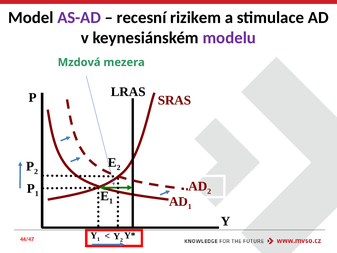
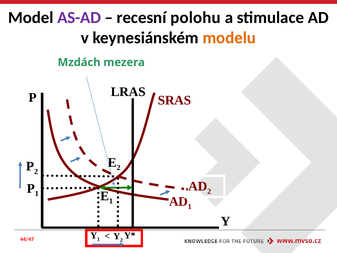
rizikem: rizikem -> polohu (196, 17)
modelu colour: purple -> orange (229, 38)
Mzdová: Mzdová -> Mzdách (79, 62)
